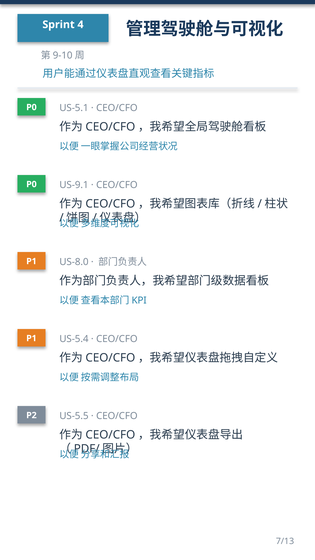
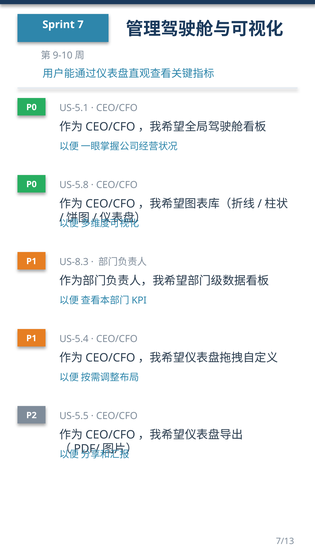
4: 4 -> 7 (80, 25)
US-9.1: US-9.1 -> US-5.8 (74, 185)
US-8.0: US-8.0 -> US-8.3 (74, 262)
